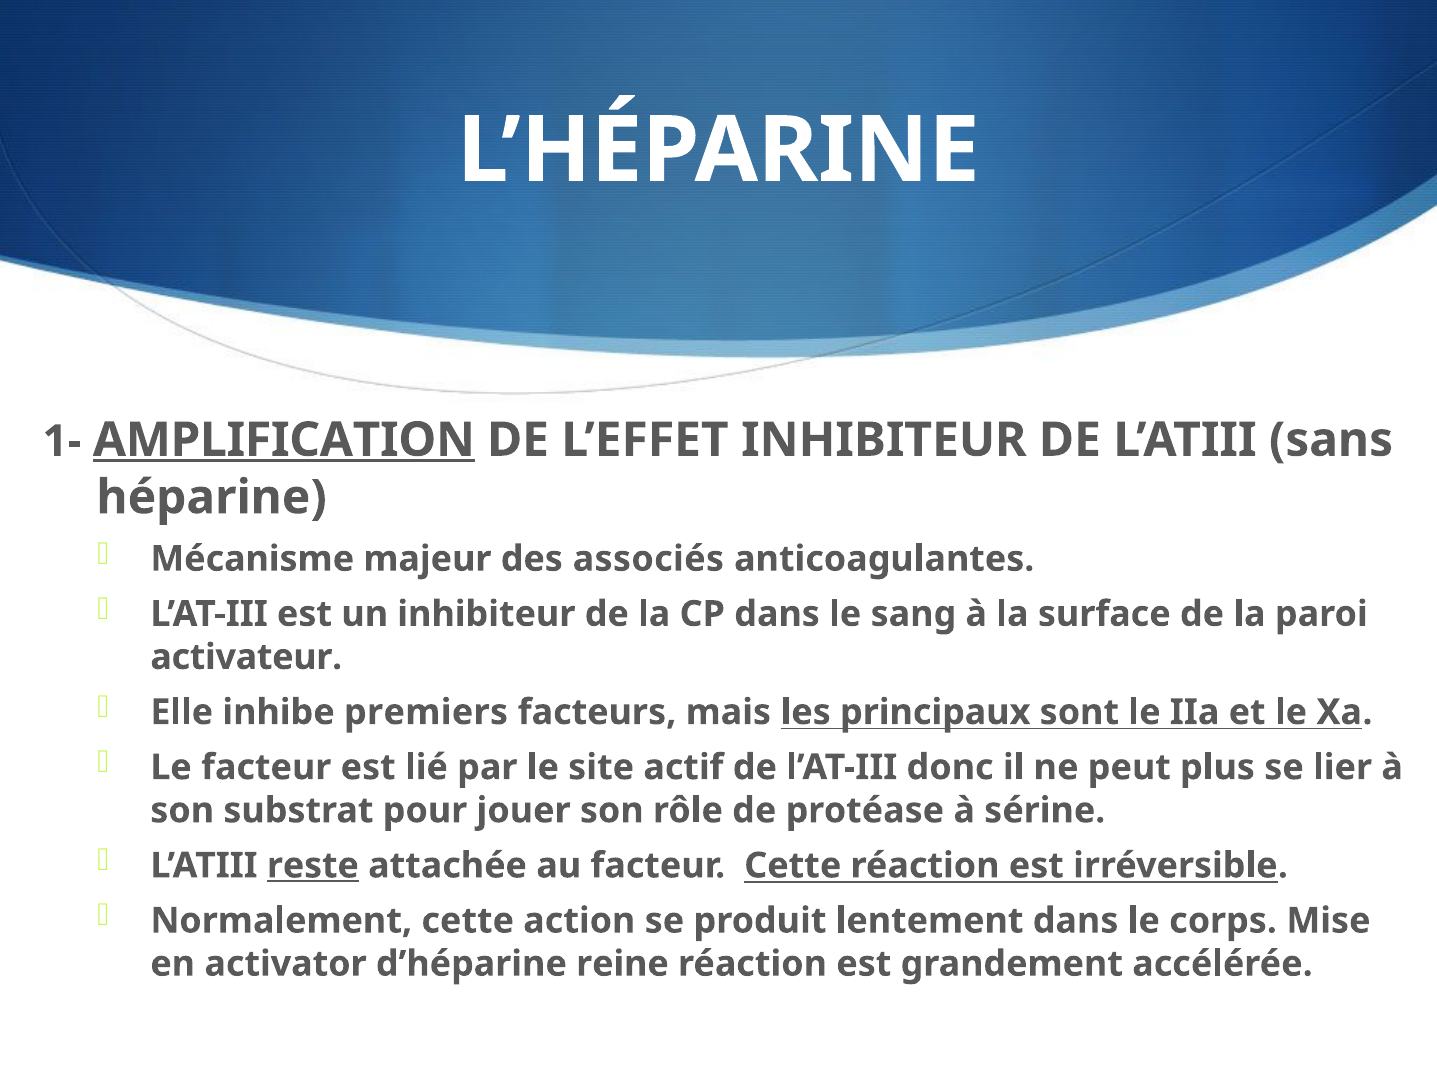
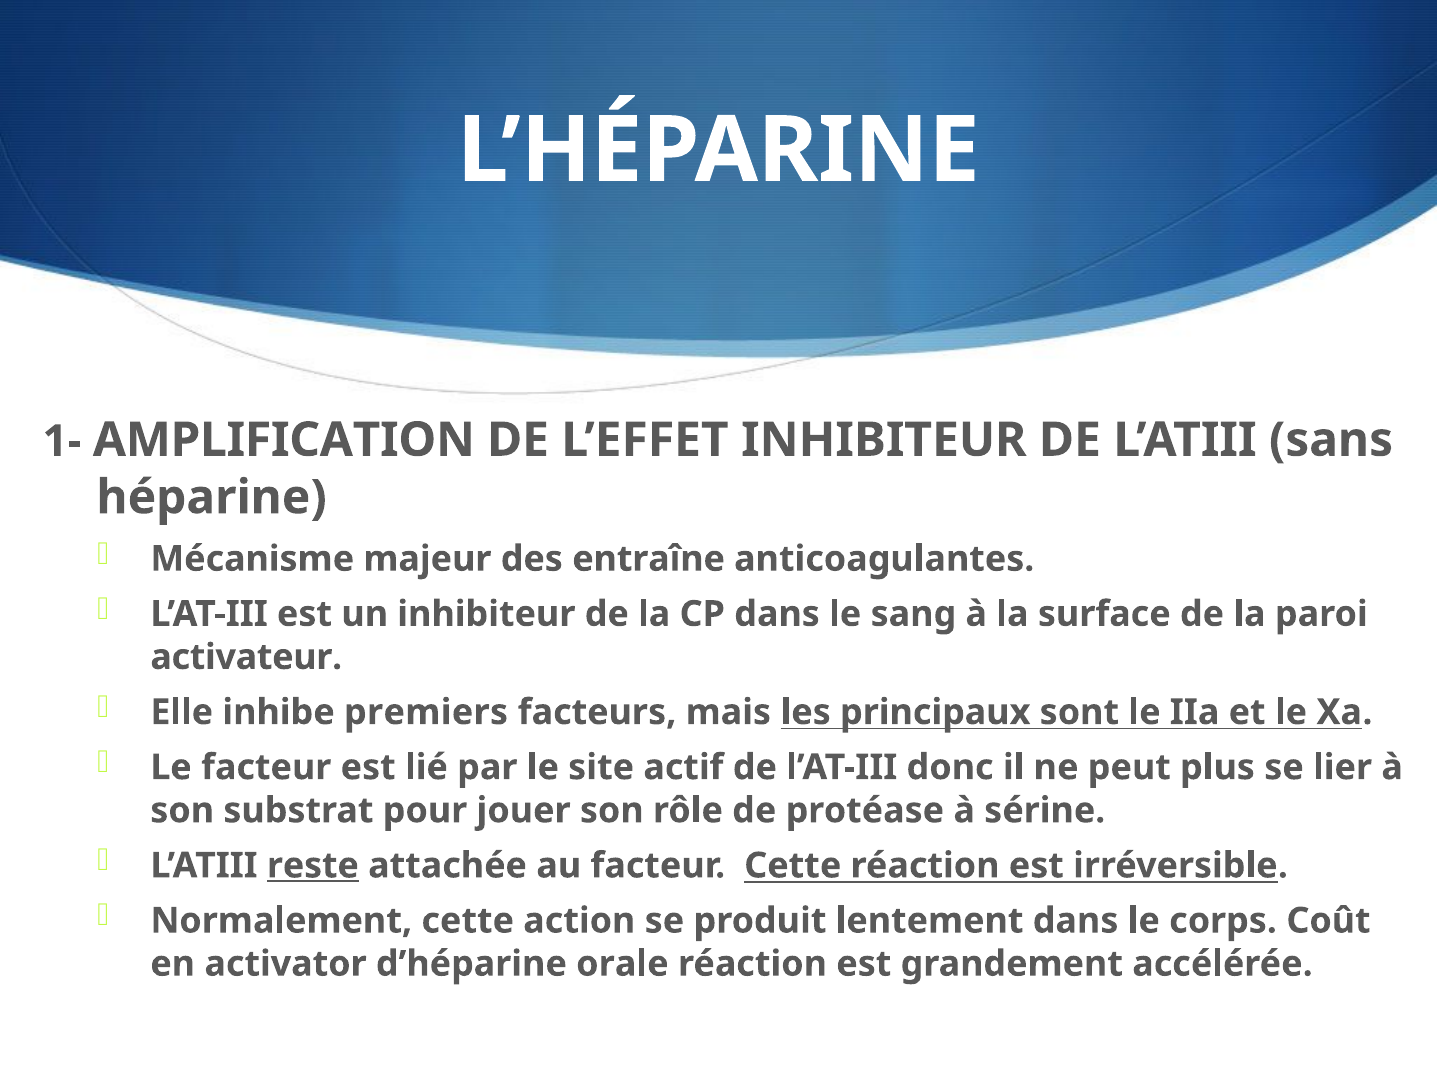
AMPLIFICATION underline: present -> none (284, 440)
associés: associés -> entraîne (649, 559)
Mise: Mise -> Coût (1328, 920)
reine: reine -> orale (622, 964)
